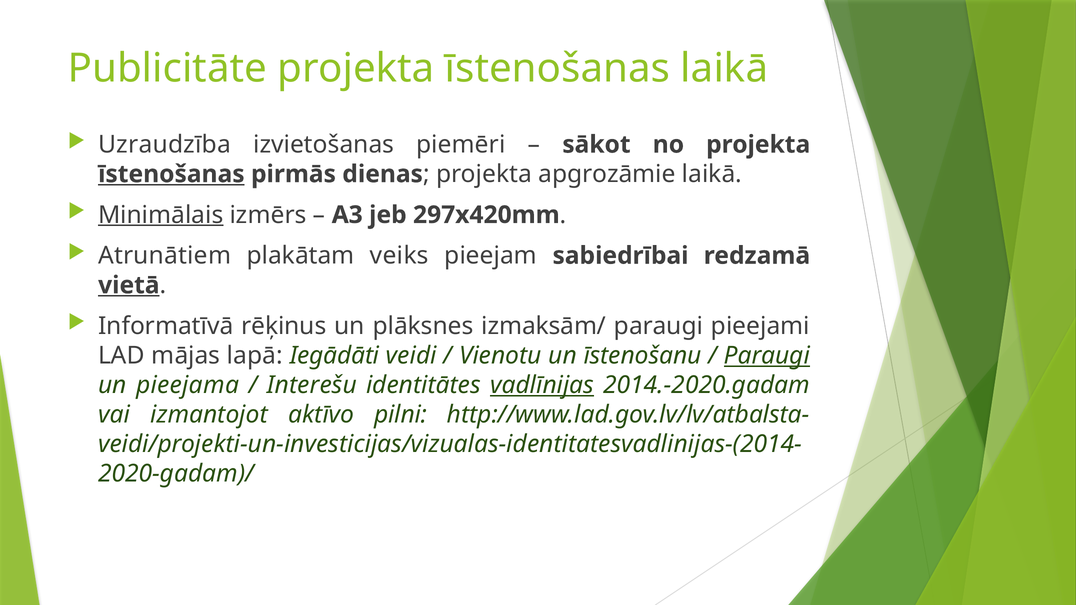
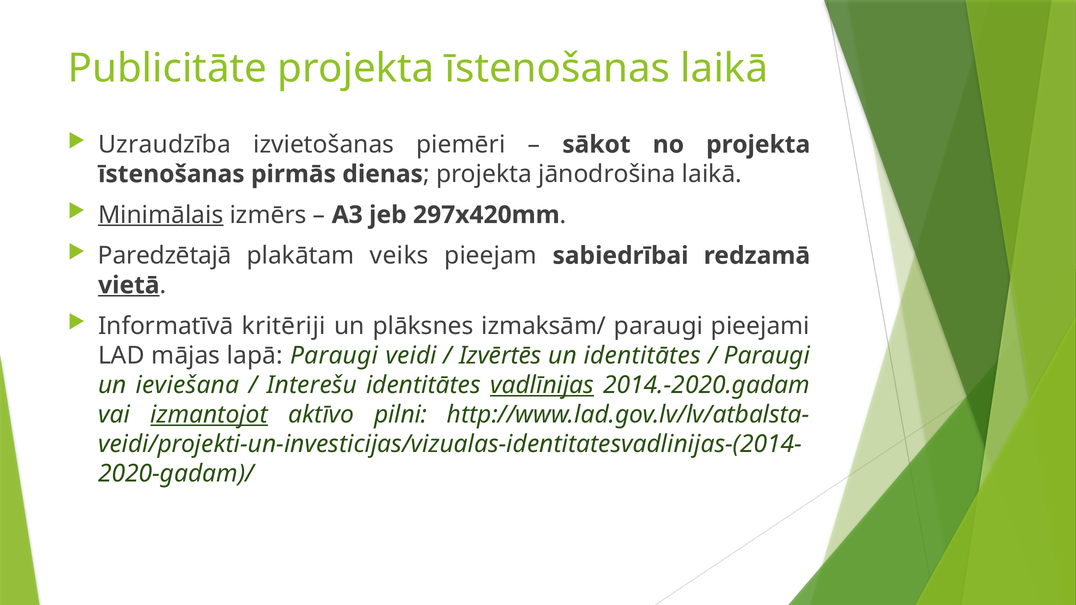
īstenošanas underline: present -> none (171, 174)
apgrozāmie: apgrozāmie -> jānodrošina (607, 174)
Atrunātiem: Atrunātiem -> Paredzētajā (165, 256)
rēķinus: rēķinus -> kritēriji (284, 326)
lapā Iegādāti: Iegādāti -> Paraugi (334, 356)
Vienotu: Vienotu -> Izvērtēs (500, 356)
un īstenošanu: īstenošanu -> identitātes (642, 356)
Paraugi underline: present -> none (767, 356)
pieejama: pieejama -> ieviešana (188, 385)
izmantojot underline: none -> present (209, 415)
